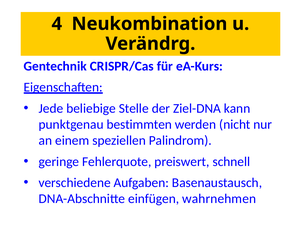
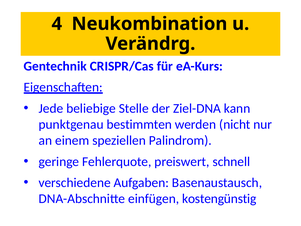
wahrnehmen: wahrnehmen -> kostengünstig (219, 199)
